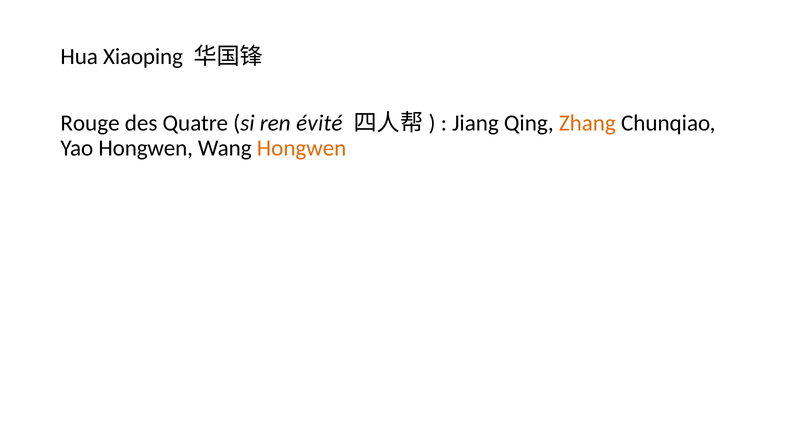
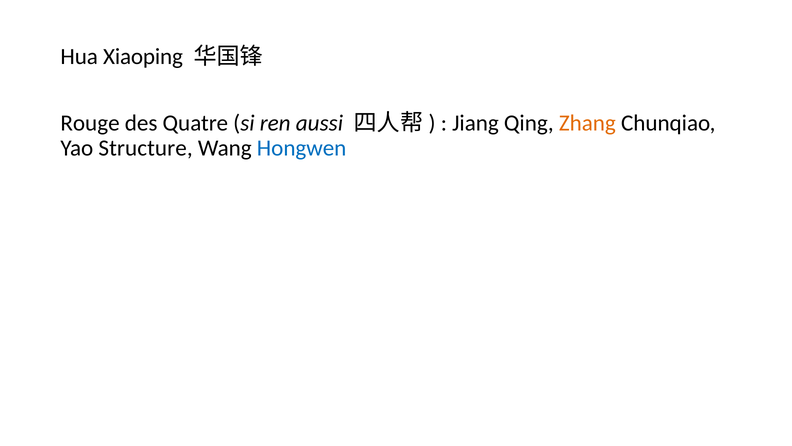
évité: évité -> aussi (319, 123)
Yao Hongwen: Hongwen -> Structure (146, 148)
Hongwen colour: orange -> blue (302, 148)
